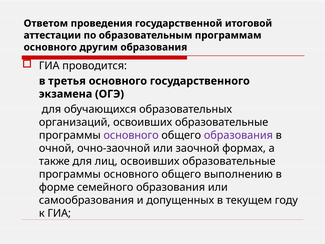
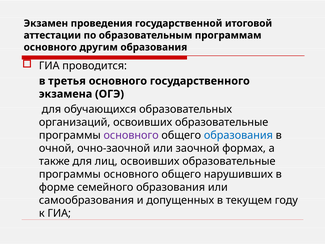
Ответом: Ответом -> Экзамен (46, 23)
образования colour: purple -> blue (238, 135)
выполнению: выполнению -> нарушивших (238, 174)
